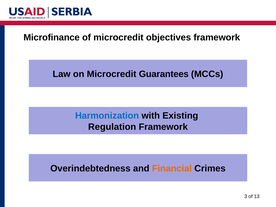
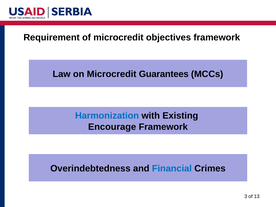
Microfinance: Microfinance -> Requirement (52, 37)
Regulation: Regulation -> Encourage (112, 127)
Financial colour: orange -> blue (172, 168)
